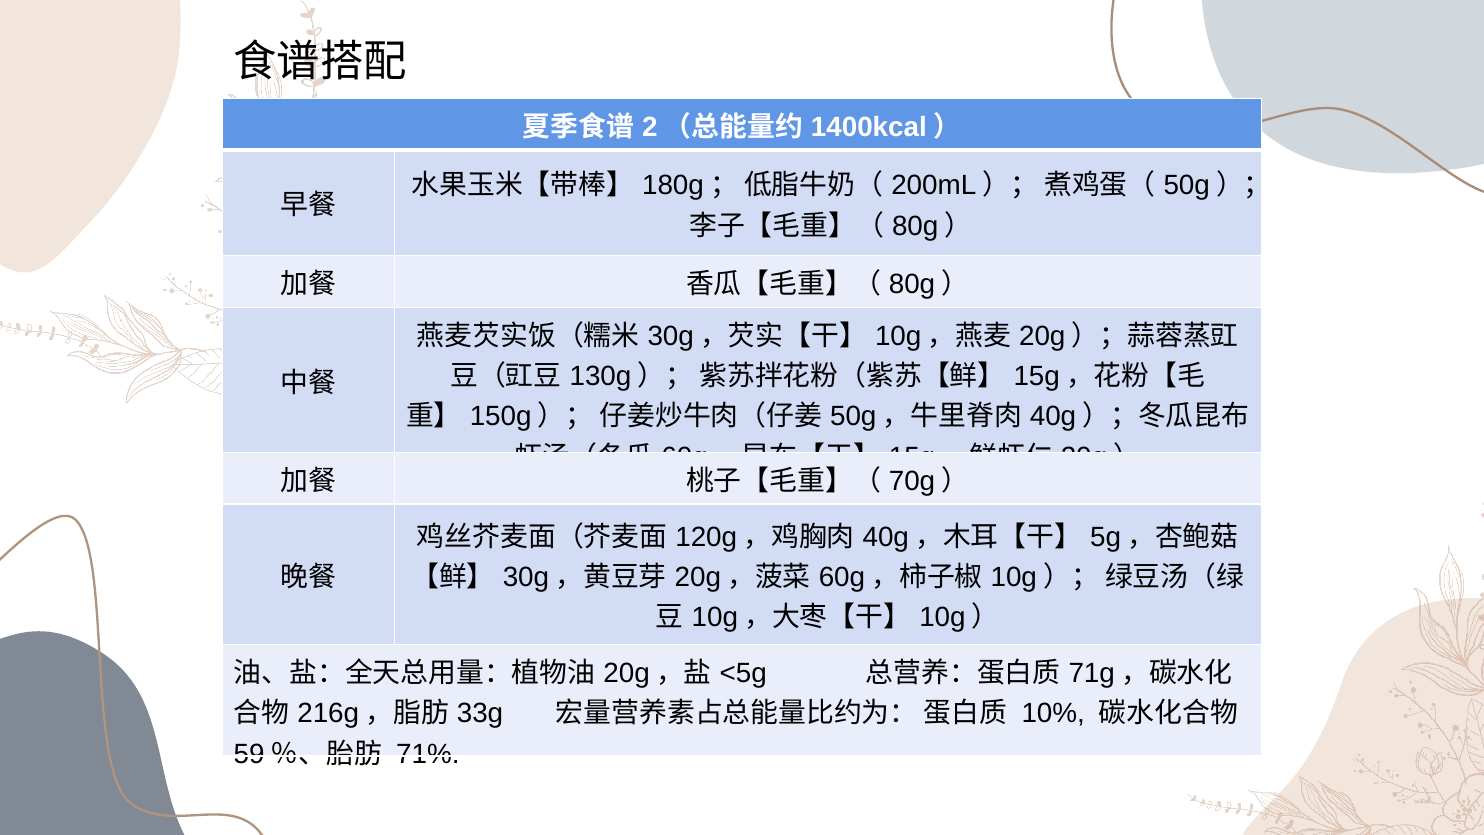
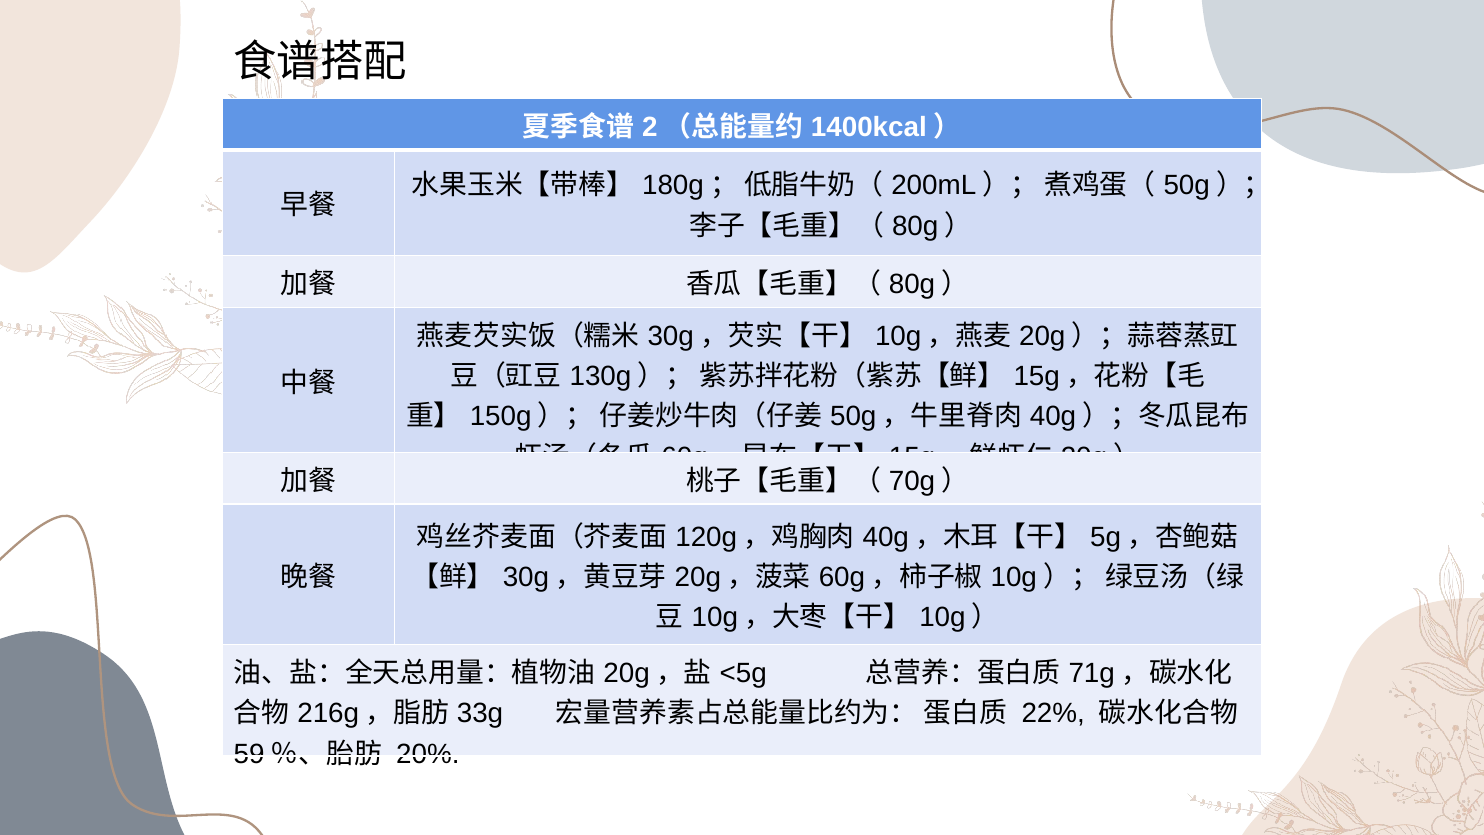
10%: 10% -> 22% (1053, 713)
71%: 71% -> 20% (428, 754)
